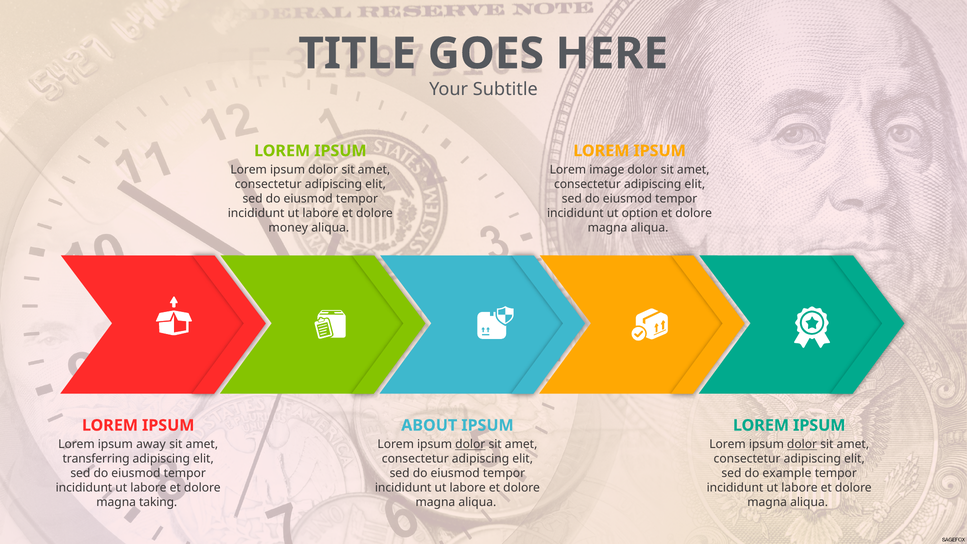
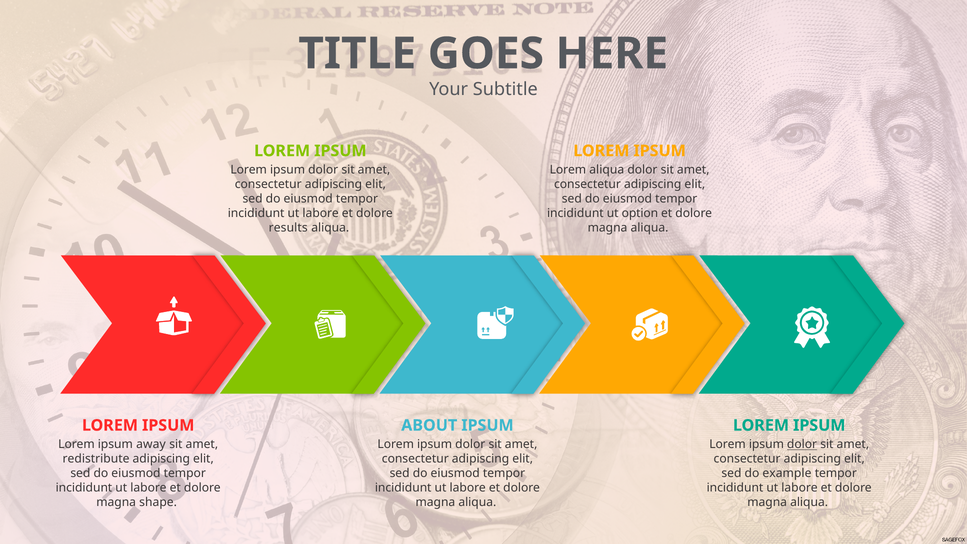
Lorem image: image -> aliqua (607, 170)
money: money -> results (288, 228)
dolor underline: present -> none (470, 444)
transferring: transferring -> redistribute (96, 459)
taking: taking -> shape (158, 502)
